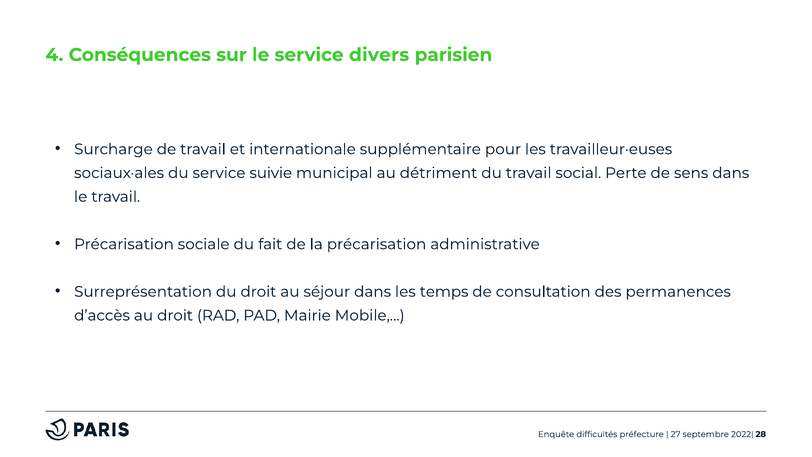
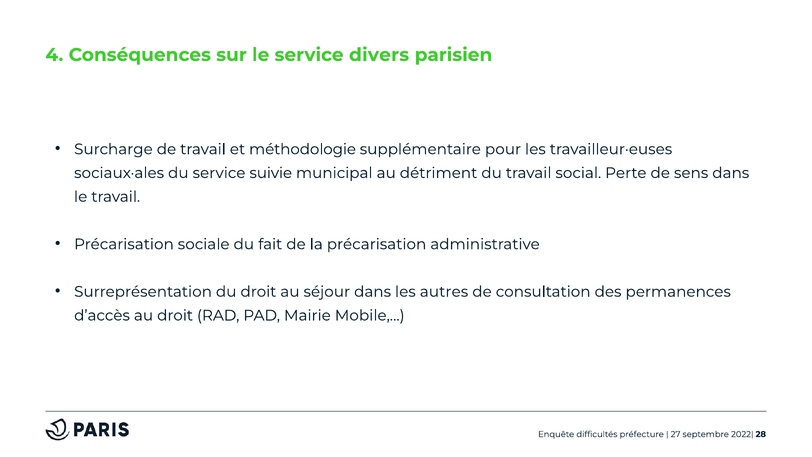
internationale: internationale -> méthodologie (303, 149)
temps: temps -> autres (444, 292)
